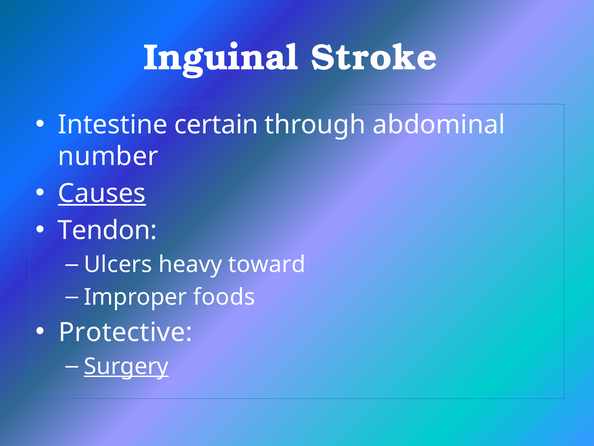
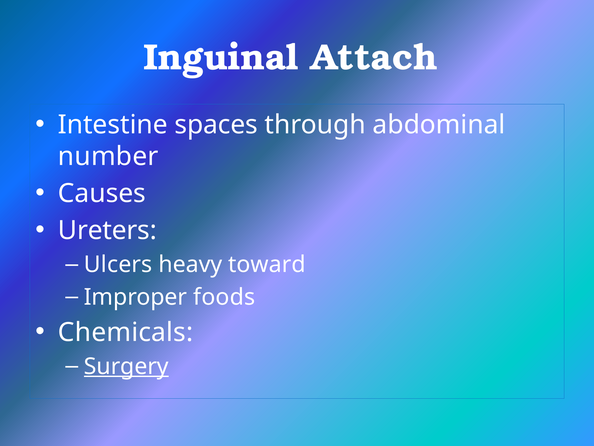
Stroke: Stroke -> Attach (374, 58)
certain: certain -> spaces (216, 125)
Causes underline: present -> none (102, 193)
Tendon: Tendon -> Ureters (107, 230)
Protective: Protective -> Chemicals (126, 332)
